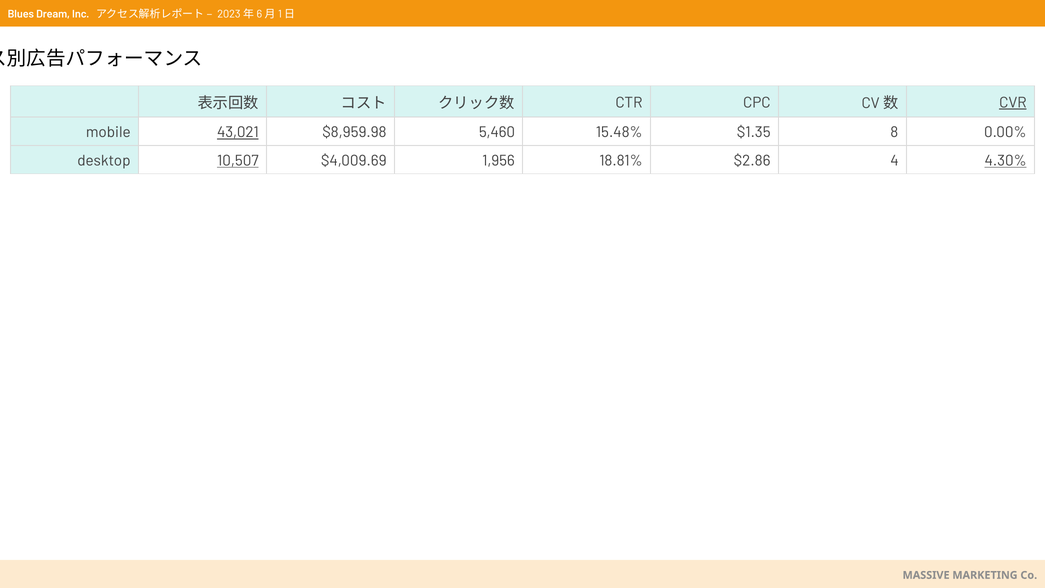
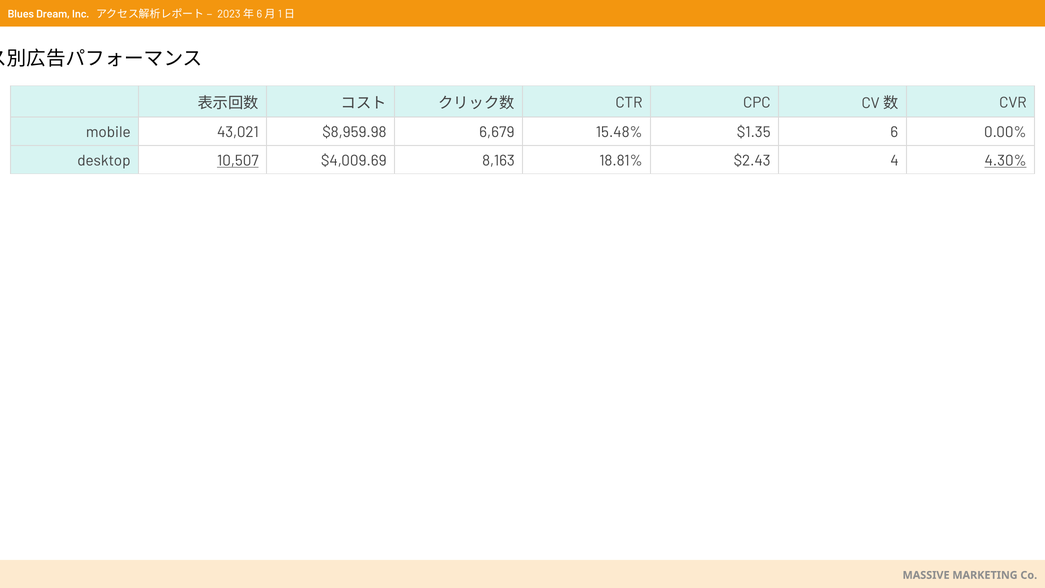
CVR underline: present -> none (1013, 103)
43,021 underline: present -> none (238, 132)
5,460: 5,460 -> 6,679 (497, 132)
8: 8 -> 6 (894, 132)
1,956: 1,956 -> 8,163 (498, 161)
$2.86: $2.86 -> $2.43 (752, 161)
